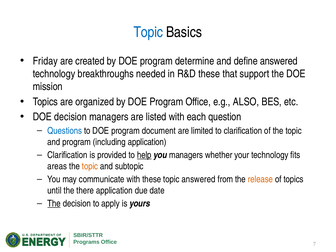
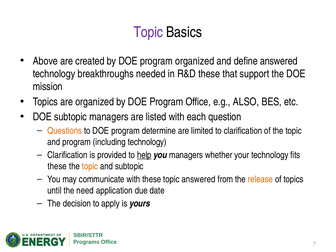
Topic colour: blue -> purple (148, 32)
Friday: Friday -> Above (45, 61)
program determine: determine -> organized (195, 61)
DOE decision: decision -> subtopic (71, 117)
Questions colour: blue -> orange (65, 131)
document: document -> determine (159, 131)
including application: application -> technology (147, 142)
areas: areas -> these (57, 166)
there: there -> need (85, 190)
The underline: present -> none (54, 204)
